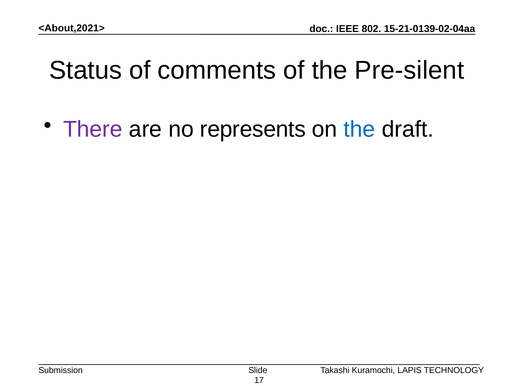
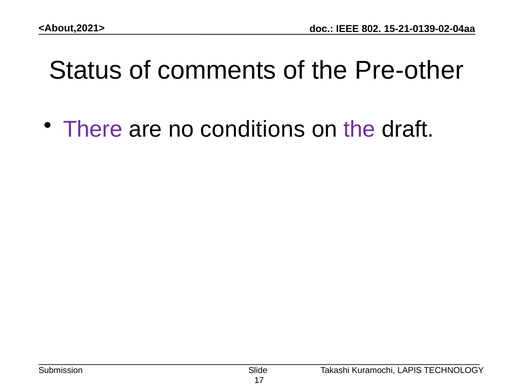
Pre-silent: Pre-silent -> Pre-other (409, 70)
represents: represents -> conditions (253, 129)
the colour: blue -> purple (359, 129)
